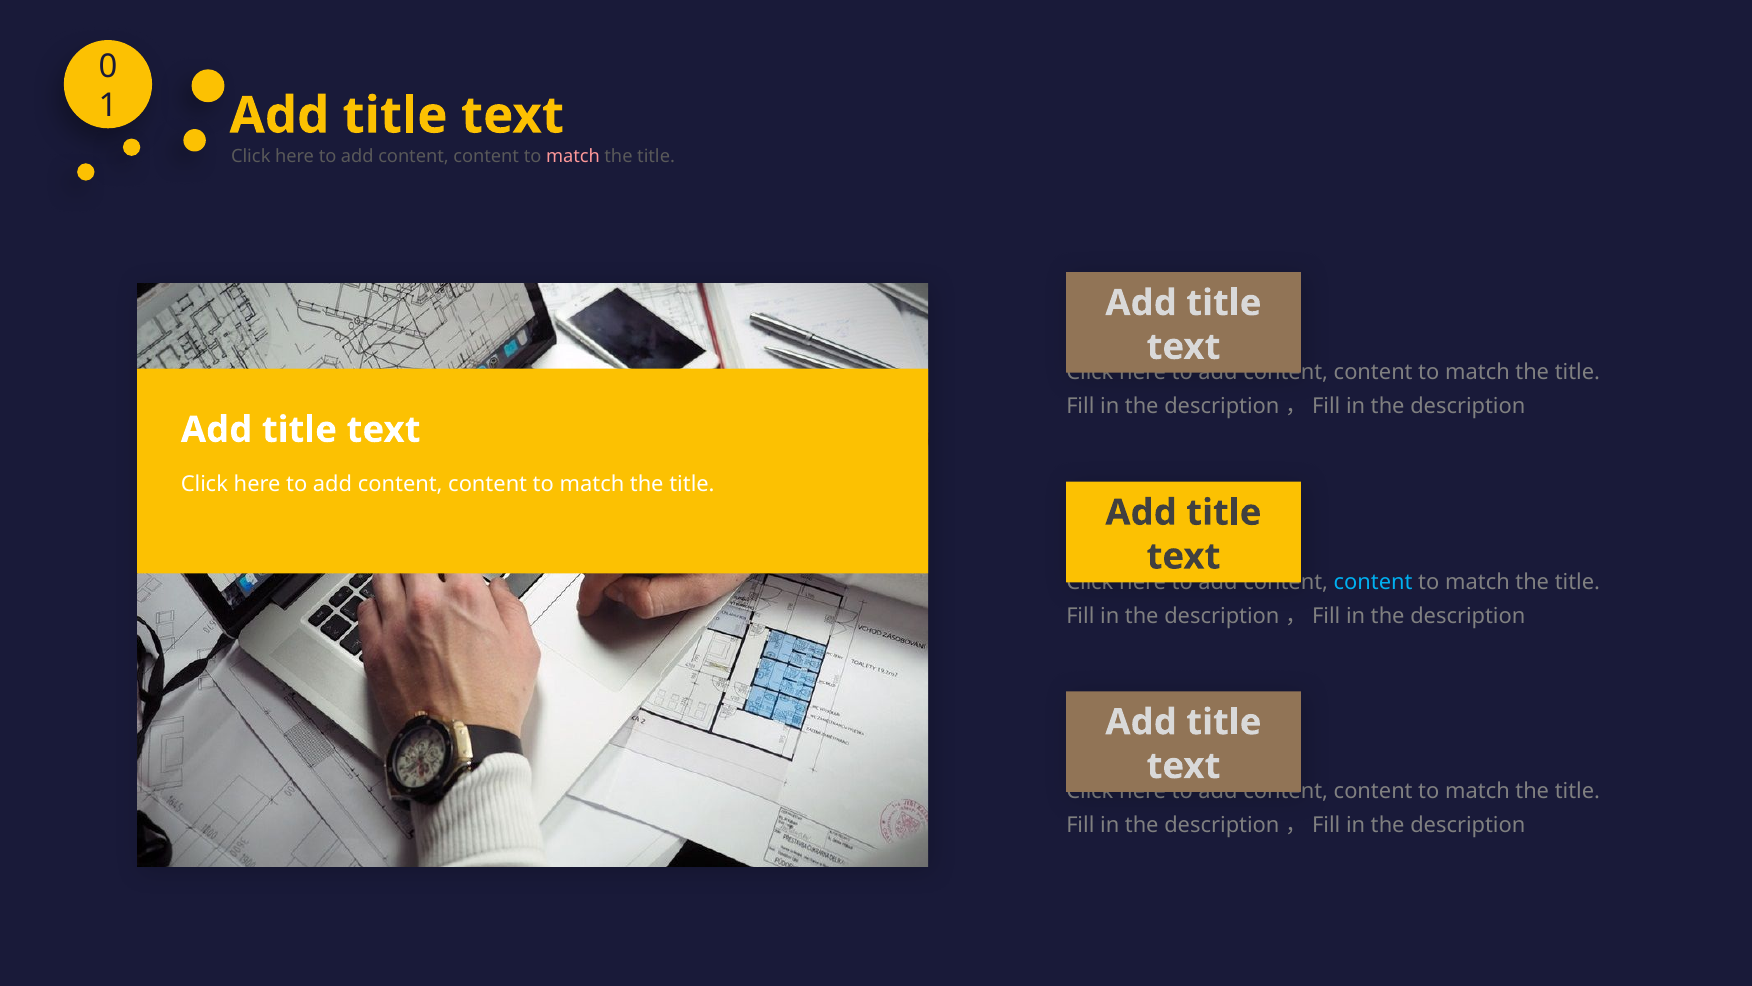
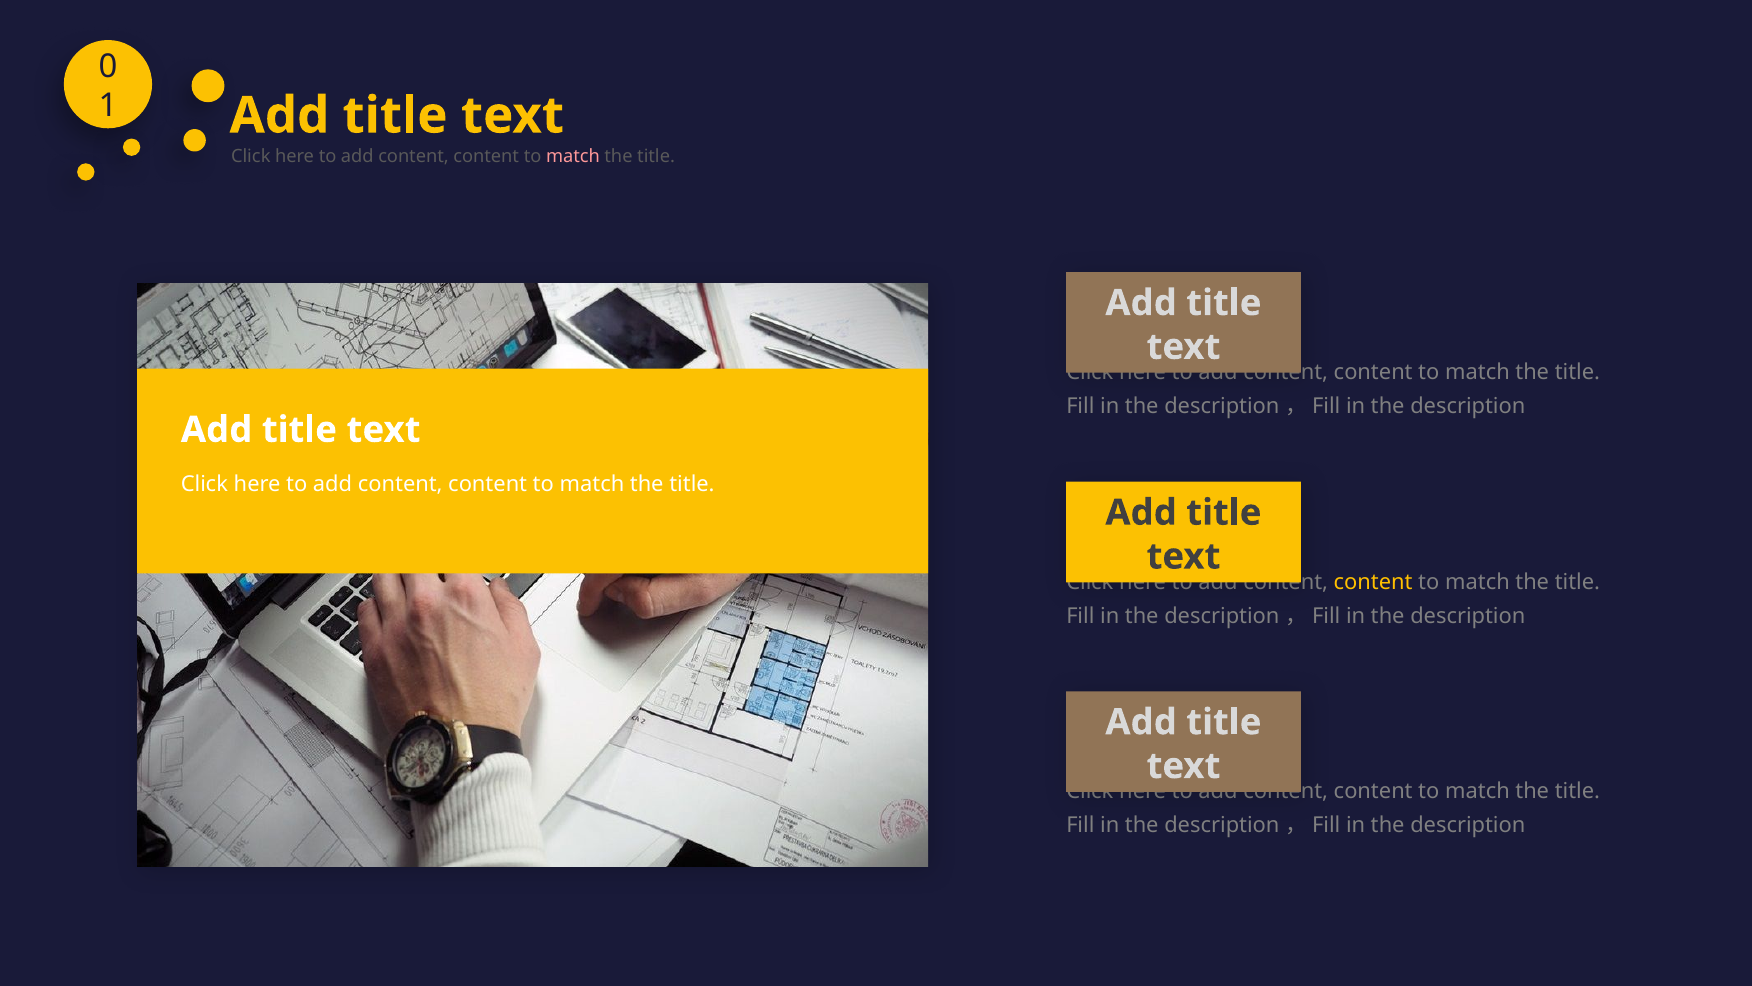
content colour: light blue -> yellow (1373, 582)
